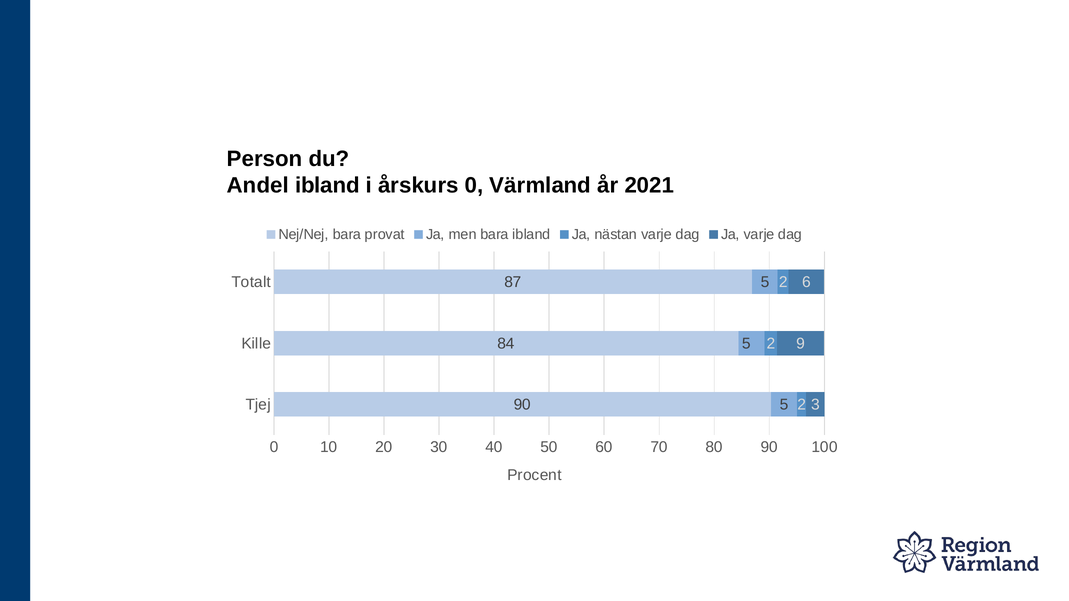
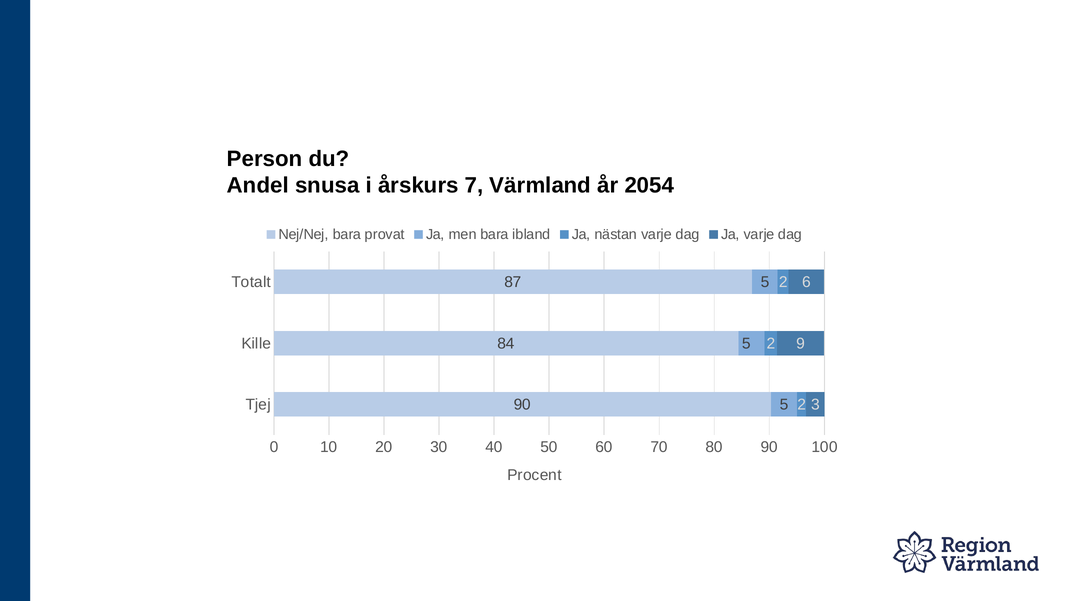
Andel ibland: ibland -> snusa (327, 186)
årskurs 0: 0 -> 7 (474, 186)
2021: 2021 -> 2054 (649, 186)
